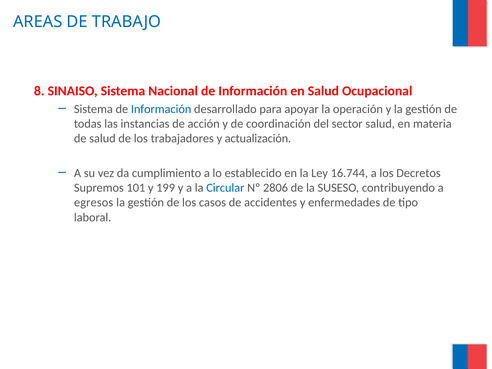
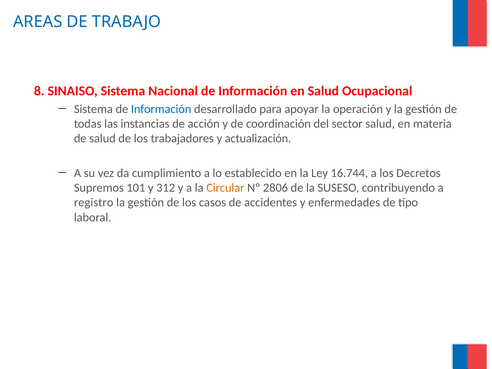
199: 199 -> 312 (166, 188)
Circular colour: blue -> orange (225, 188)
egresos: egresos -> registro (94, 203)
